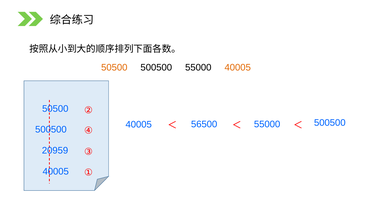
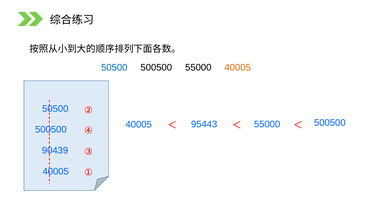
50500 colour: orange -> blue (114, 67)
56500: 56500 -> 95443 (204, 124)
20959: 20959 -> 90439 (55, 150)
